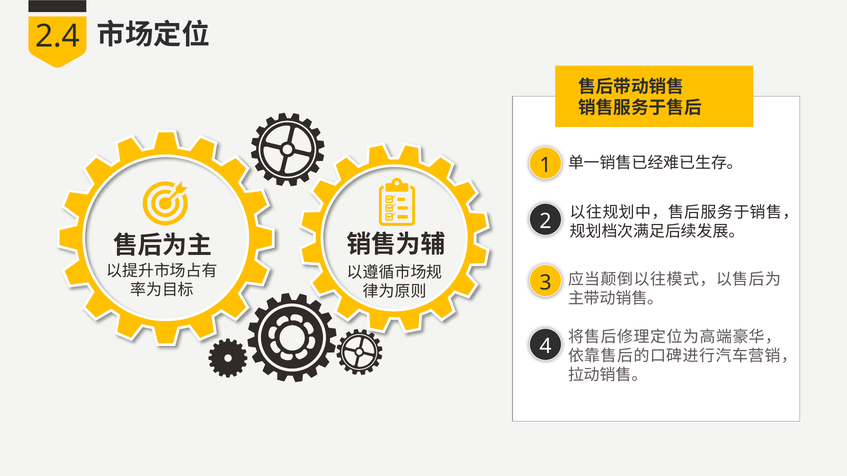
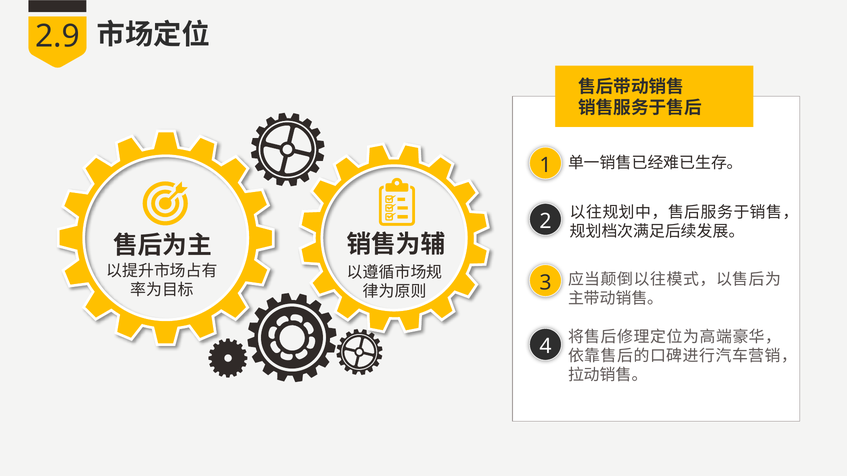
2.4: 2.4 -> 2.9 (57, 36)
